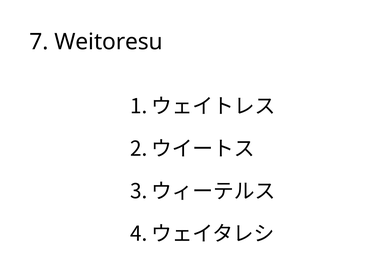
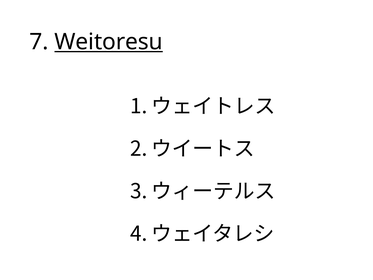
Weitoresu underline: none -> present (109, 42)
